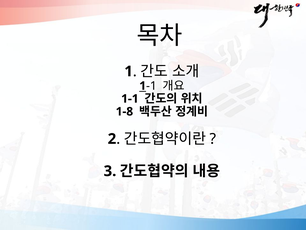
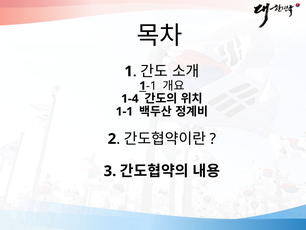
1-1: 1-1 -> 1-4 (130, 99)
1-8: 1-8 -> 1-1 (124, 111)
